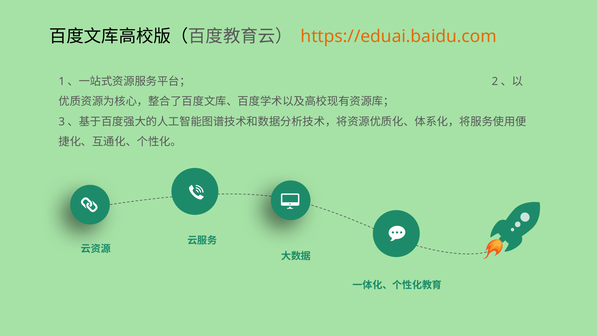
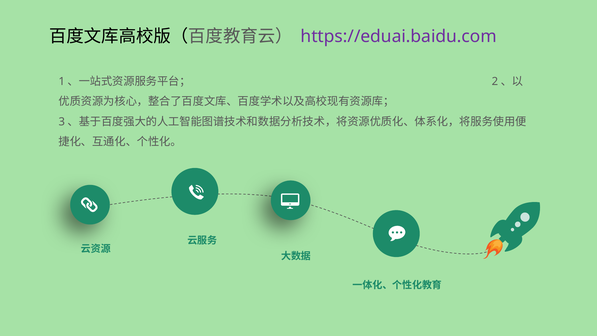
https://eduai.baidu.com colour: orange -> purple (399, 36)
